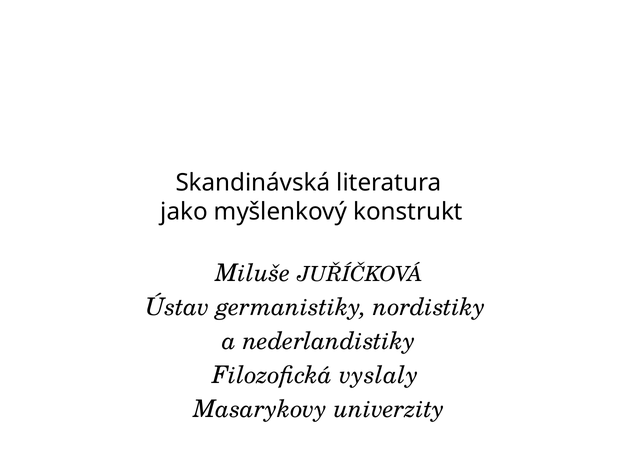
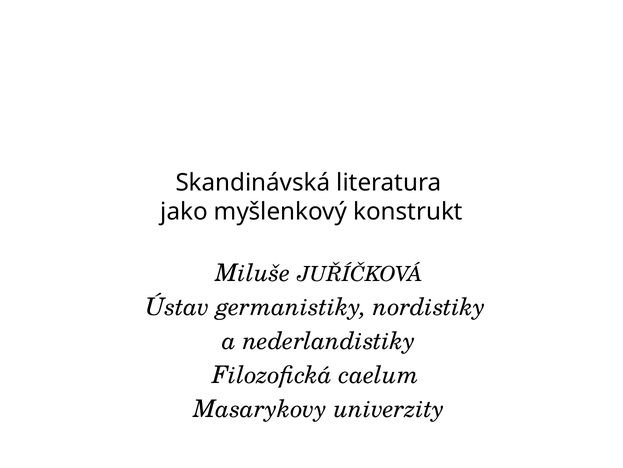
vyslaly: vyslaly -> caelum (379, 374)
